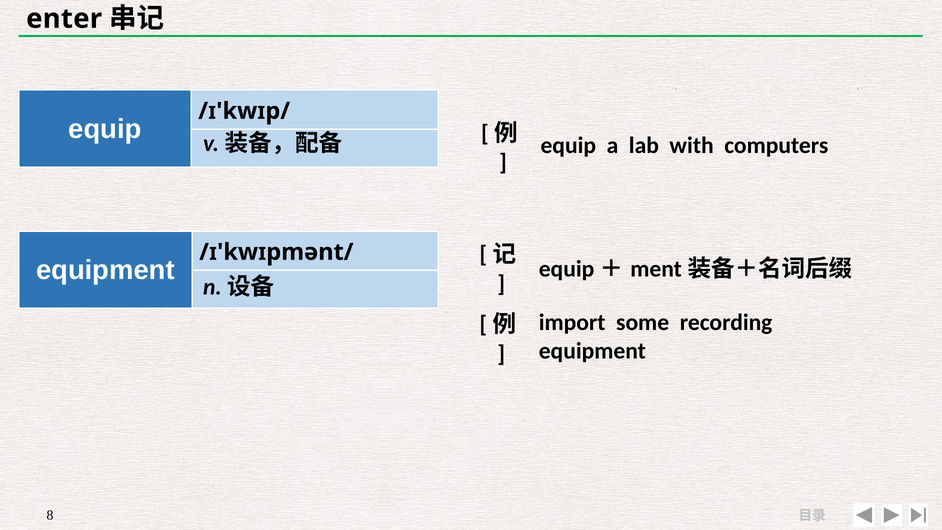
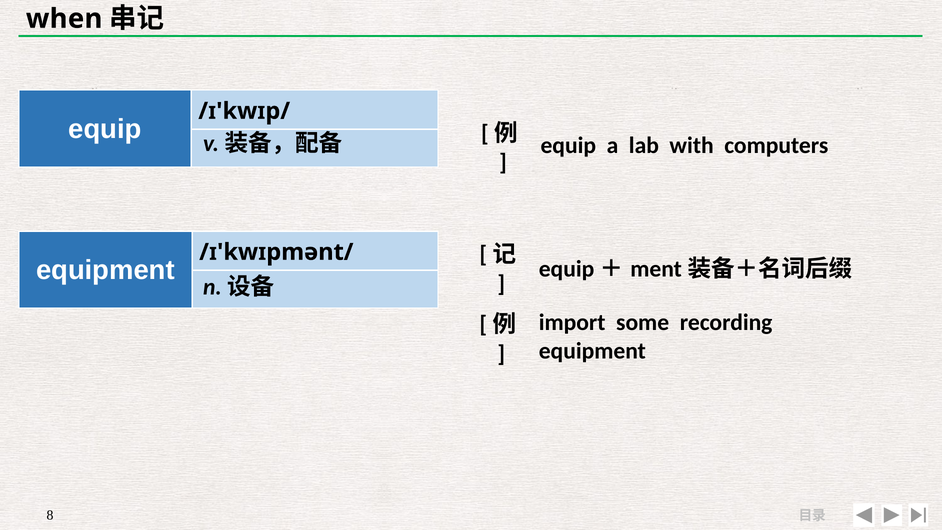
enter: enter -> when (64, 19)
